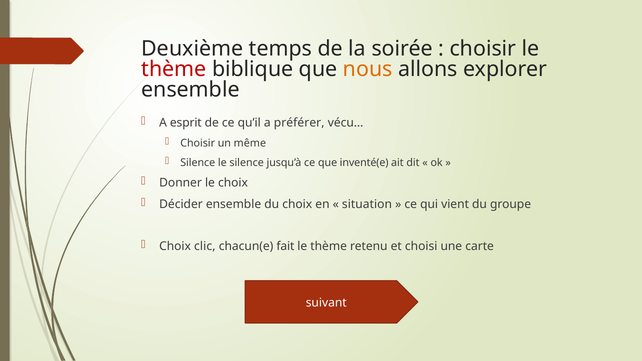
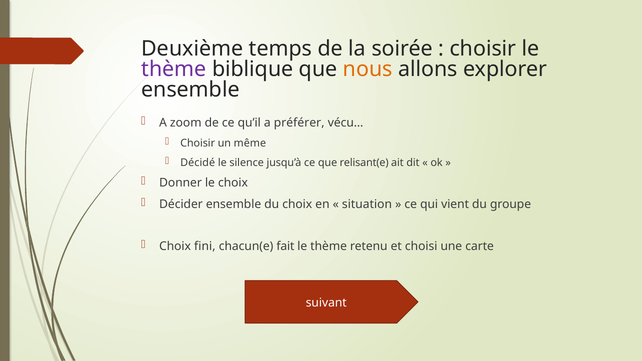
thème colour: red -> purple (174, 69)
esprit: esprit -> zoom (186, 123)
Silence: Silence -> Décidé (198, 163)
inventé(e: inventé(e -> relisant(e (364, 163)
clic: clic -> fini (205, 246)
